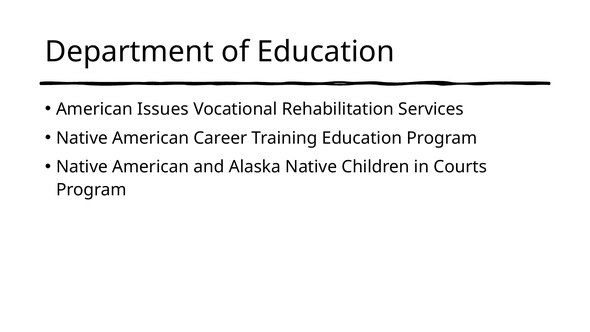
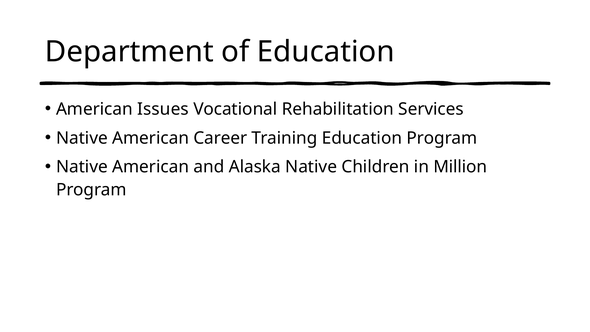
Courts: Courts -> Million (460, 167)
